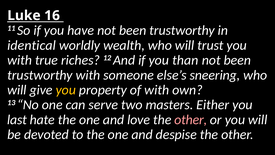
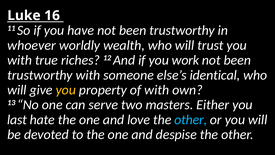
identical: identical -> whoever (32, 45)
than: than -> work (185, 60)
sneering: sneering -> identical (215, 75)
other colour: pink -> light blue (191, 119)
